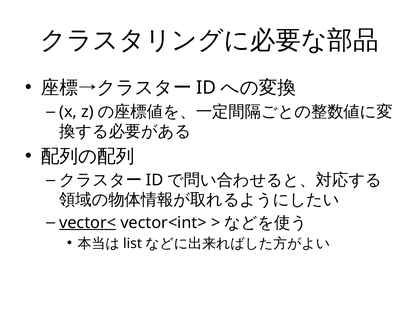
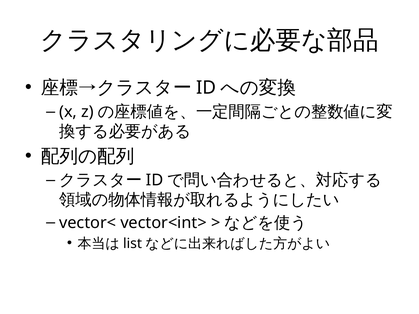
vector< underline: present -> none (88, 223)
